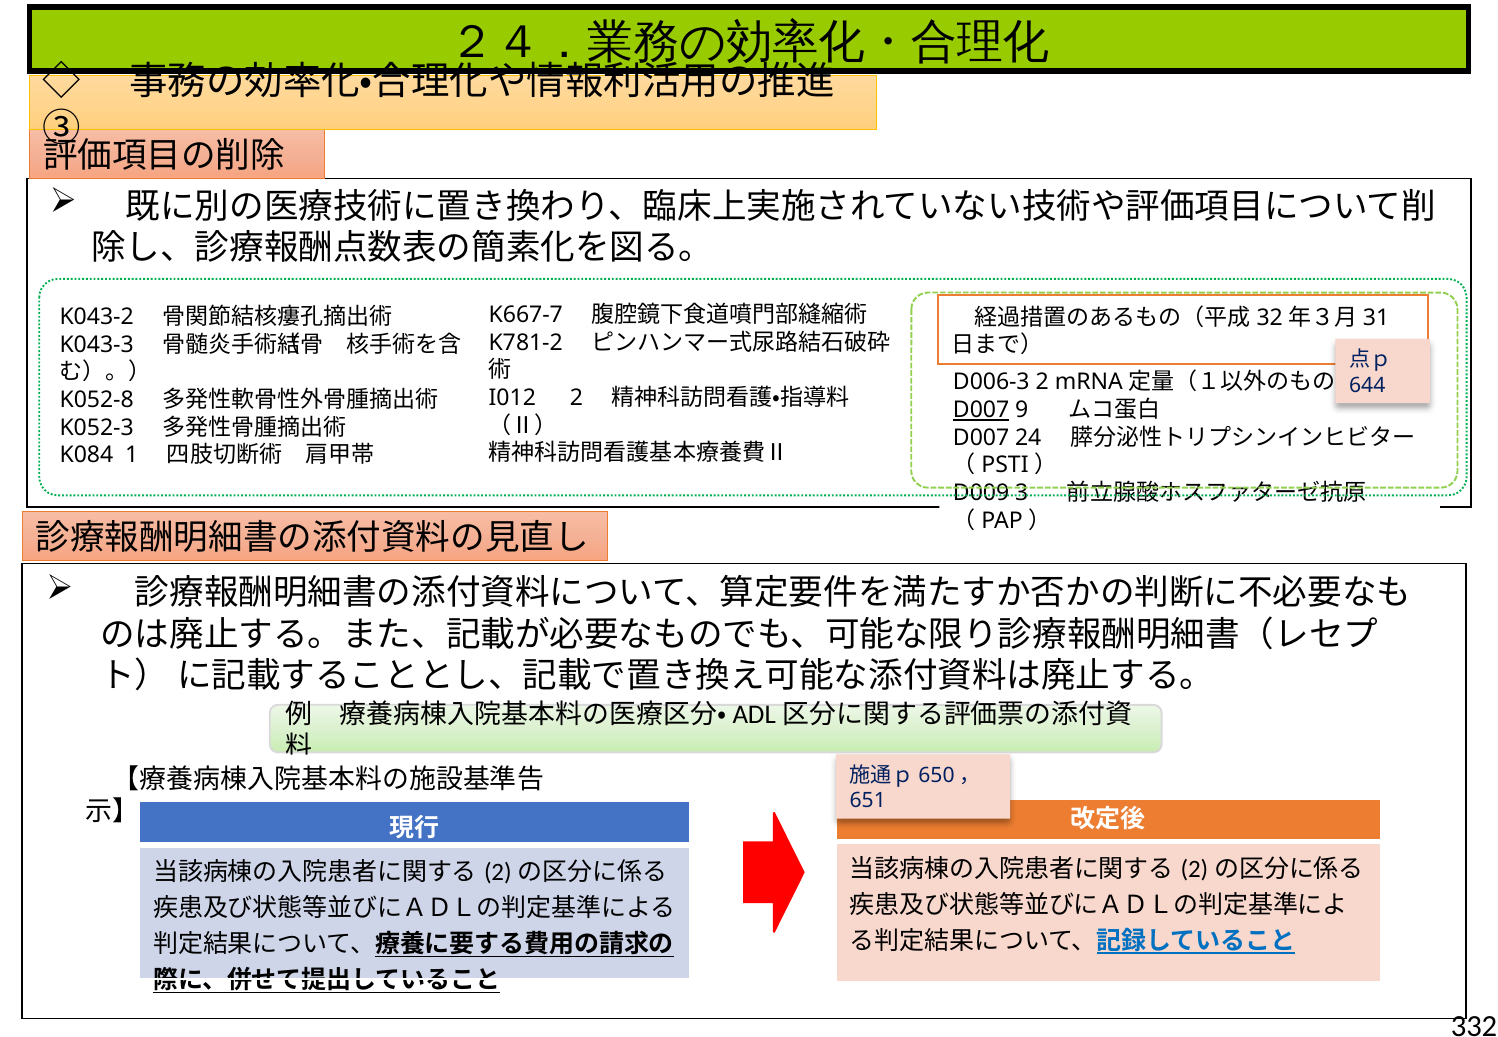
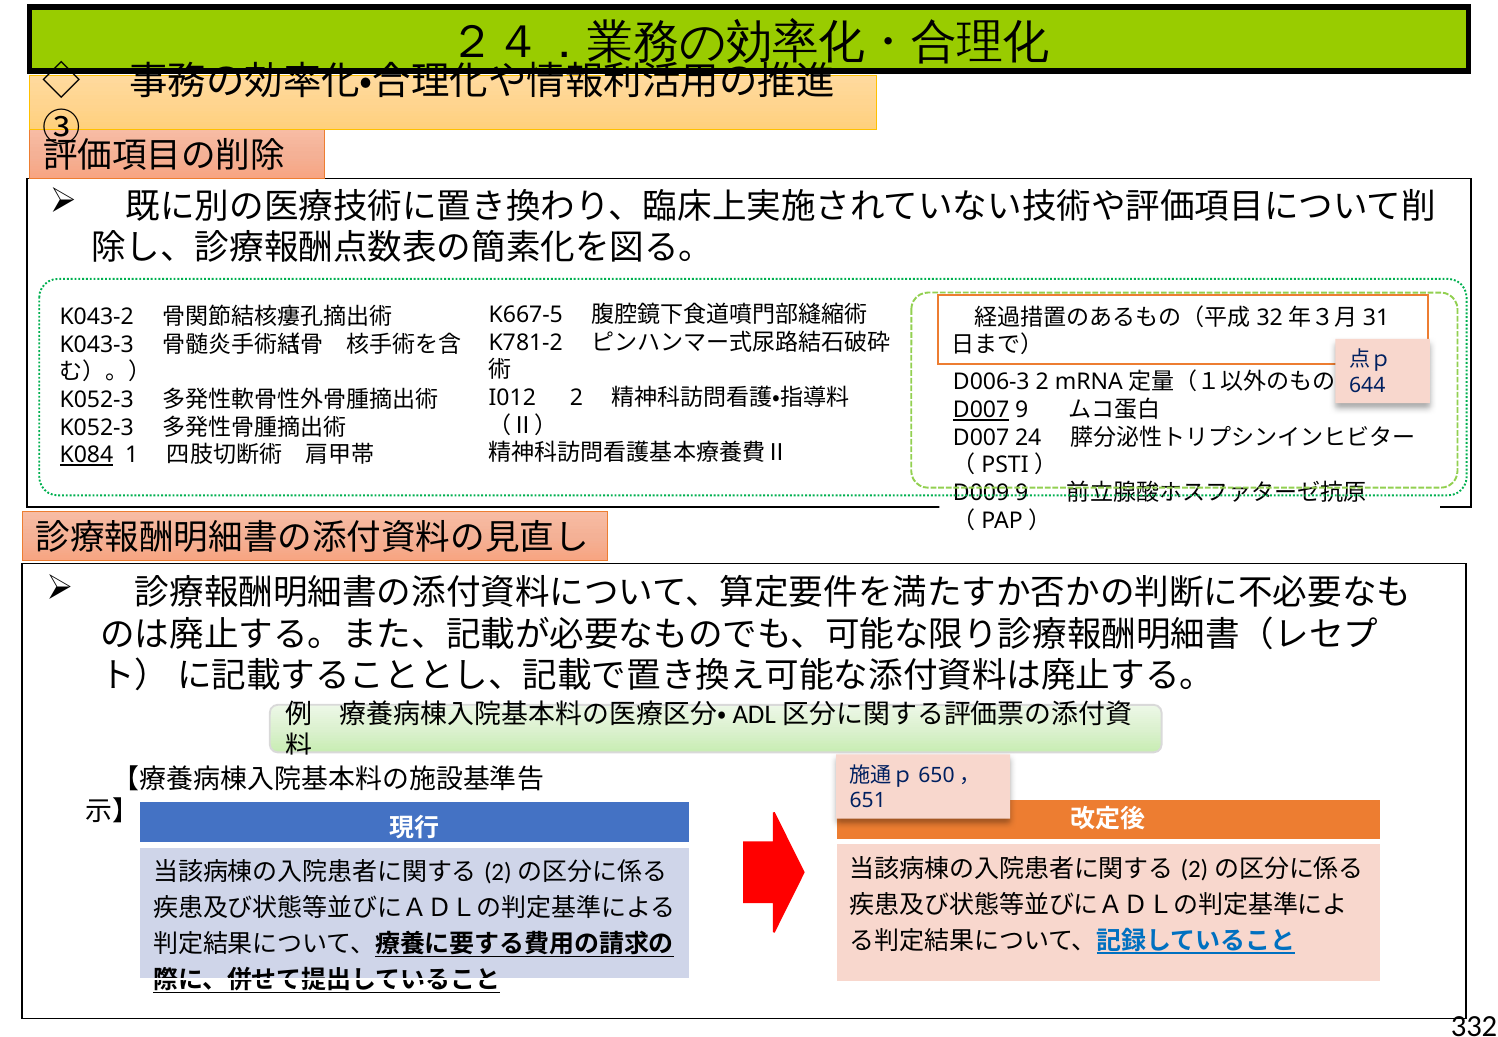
K667-7: K667-7 -> K667-5 (526, 315)
K052-8: K052-8 -> K052-3 (97, 400)
K084 underline: none -> present (86, 455)
D009 3: 3 -> 9 (1022, 493)
